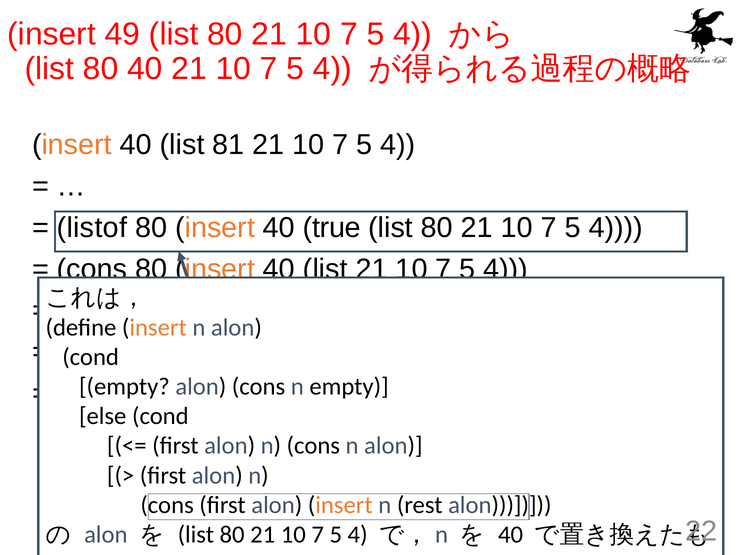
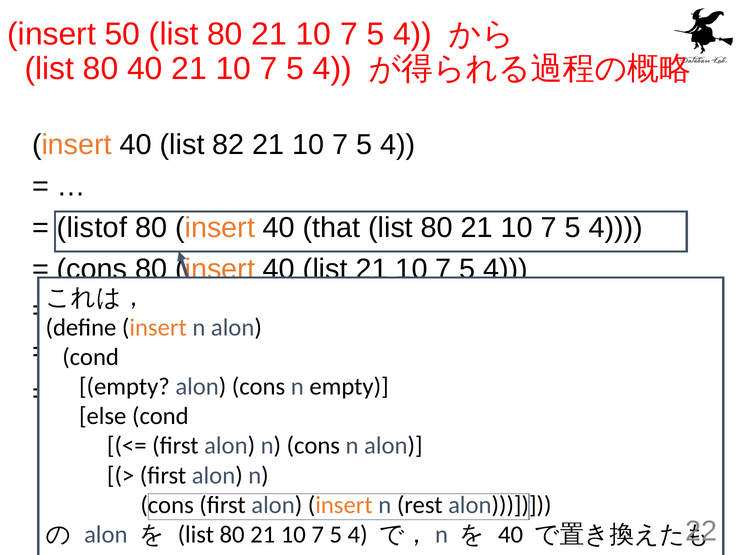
49: 49 -> 50 (122, 35)
81: 81 -> 82 (228, 145)
true: true -> that (332, 228)
